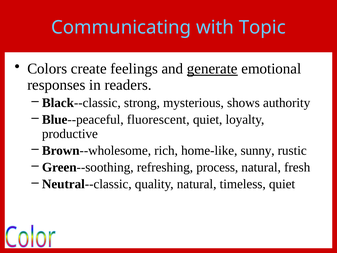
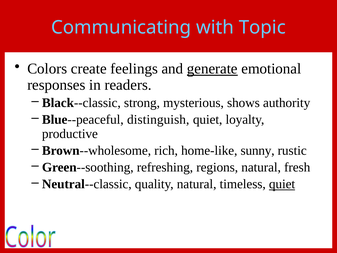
fluorescent: fluorescent -> distinguish (158, 119)
process: process -> regions (217, 167)
quiet underline: none -> present (282, 184)
